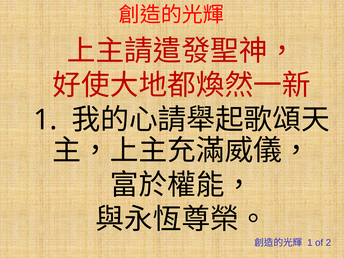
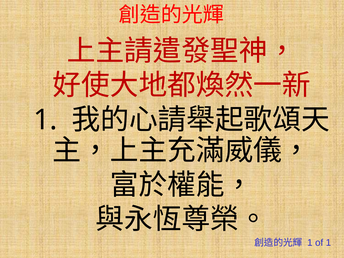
of 2: 2 -> 1 (328, 243)
